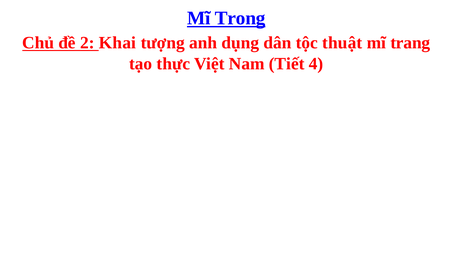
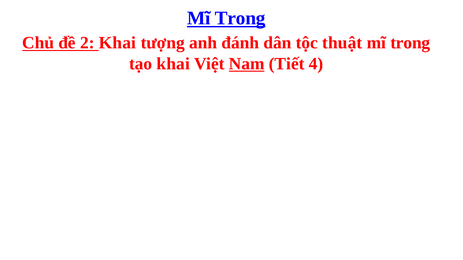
dụng: dụng -> đánh (240, 43)
trang: trang -> trong (410, 43)
tạo thực: thực -> khai (173, 64)
Nam underline: none -> present (247, 64)
